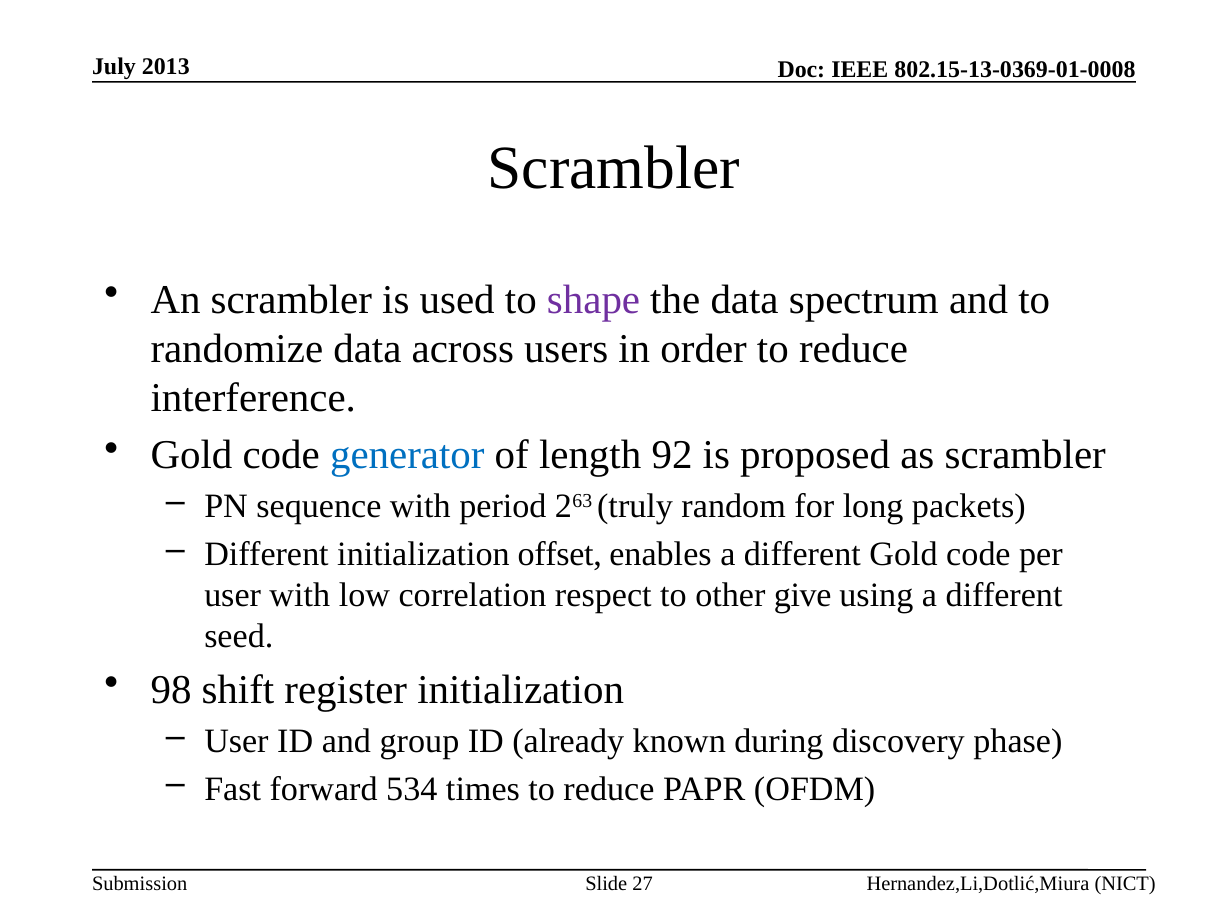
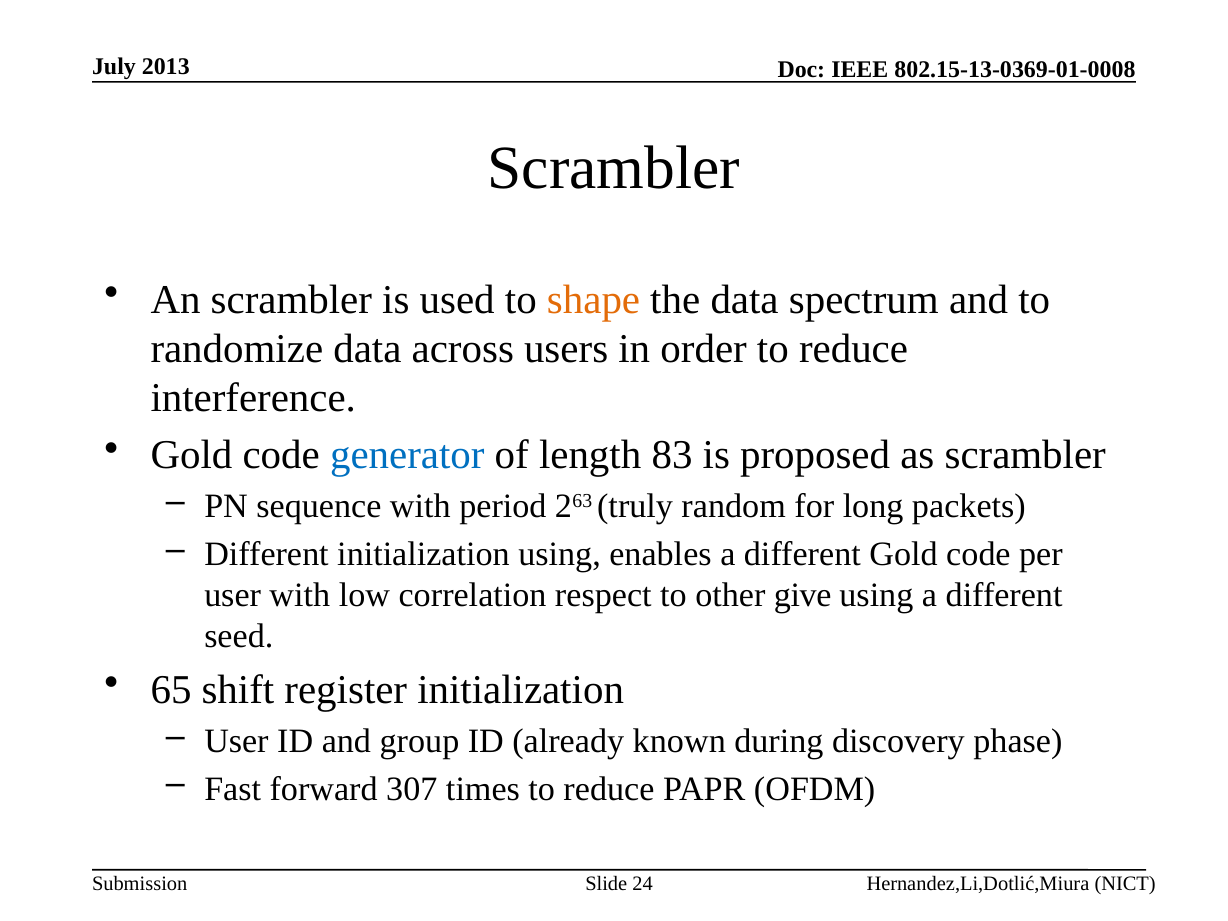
shape colour: purple -> orange (594, 300)
92: 92 -> 83 (672, 455)
initialization offset: offset -> using (560, 554)
98: 98 -> 65 (171, 690)
534: 534 -> 307 (412, 789)
27: 27 -> 24 (643, 883)
